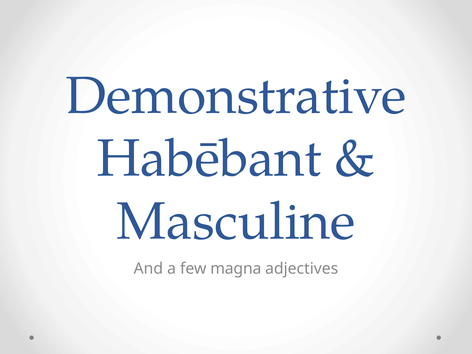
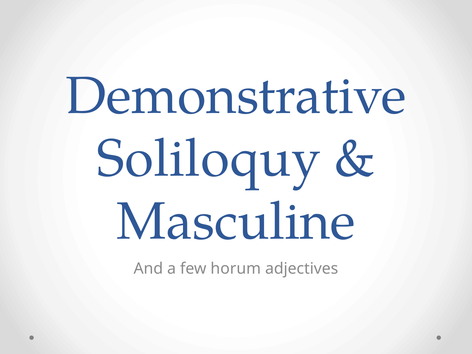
Habēbant: Habēbant -> Soliloquy (209, 159)
magna: magna -> horum (236, 269)
